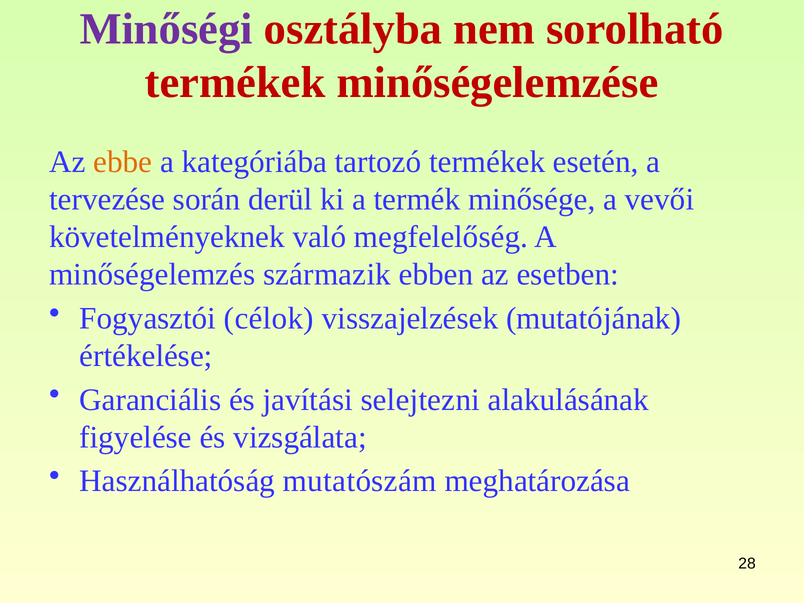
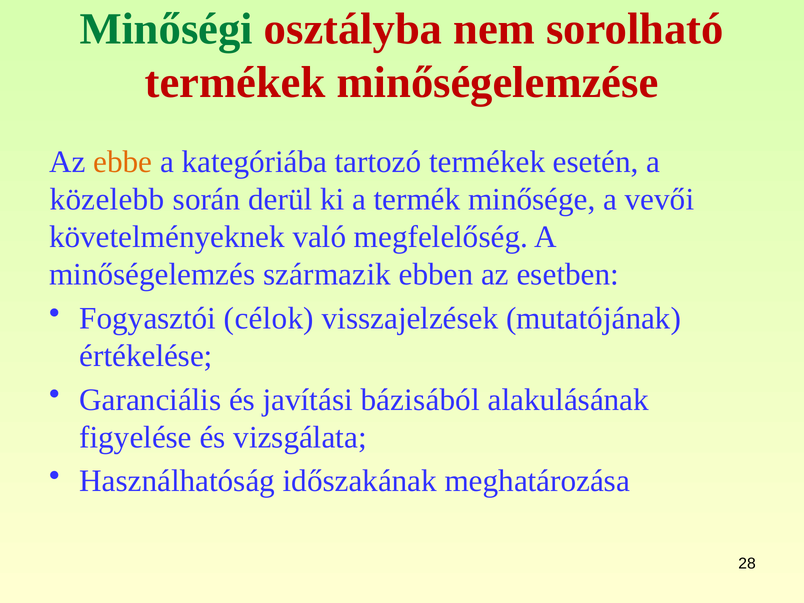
Minőségi colour: purple -> green (166, 29)
tervezése: tervezése -> közelebb (107, 199)
selejtezni: selejtezni -> bázisából (420, 400)
mutatószám: mutatószám -> időszakának (360, 481)
